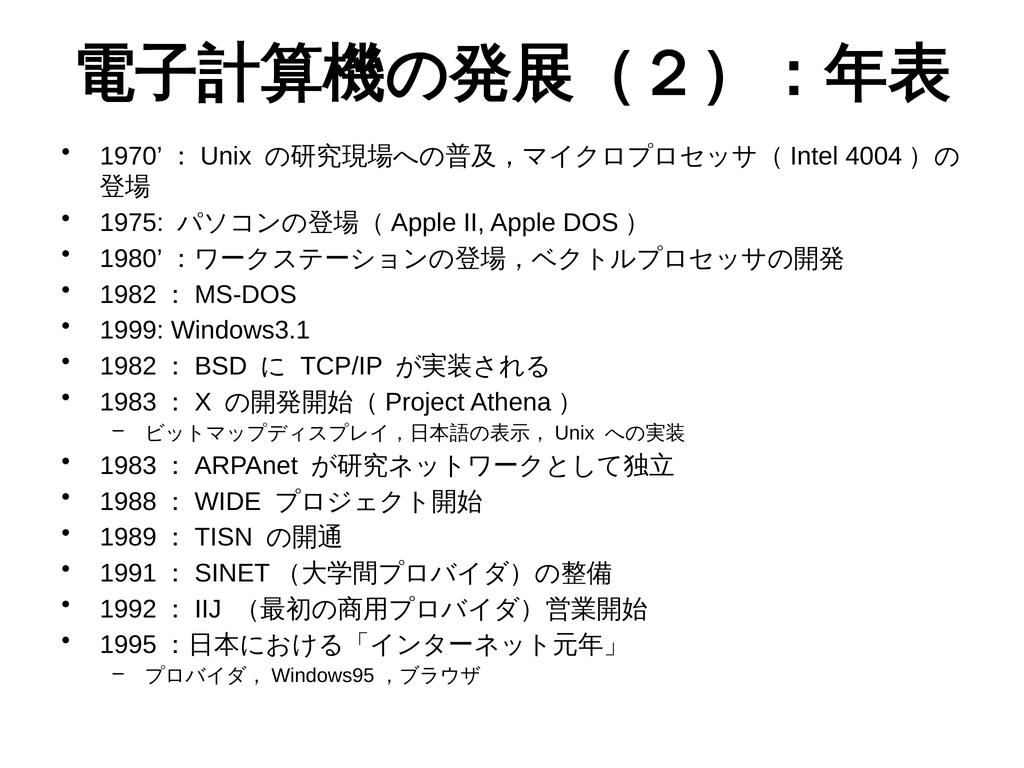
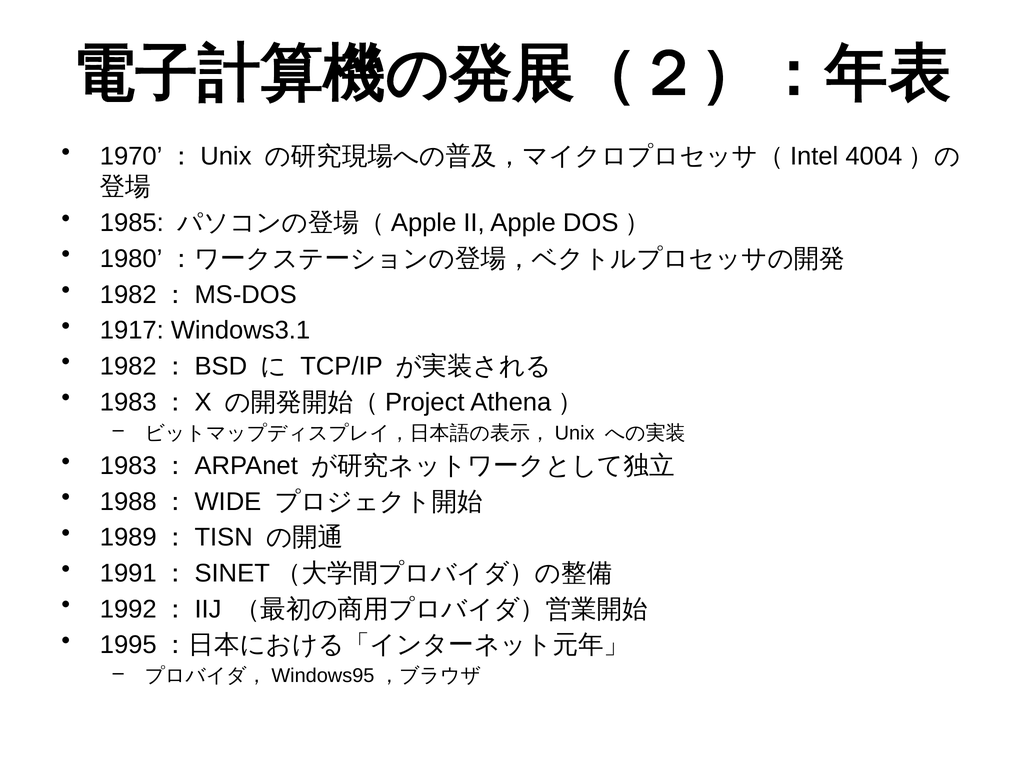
1975: 1975 -> 1985 (132, 223)
1999: 1999 -> 1917 (132, 330)
